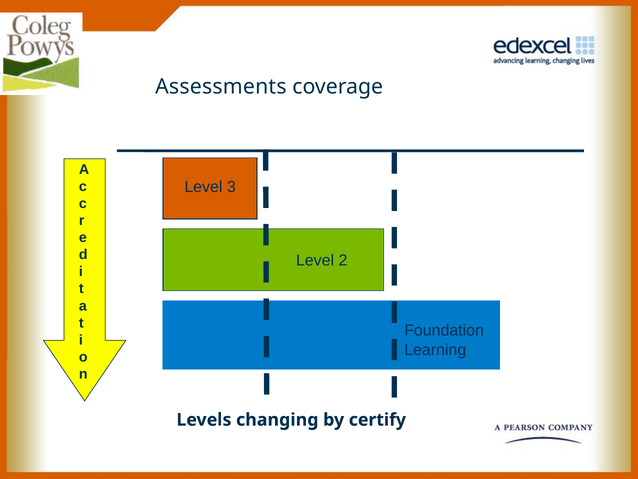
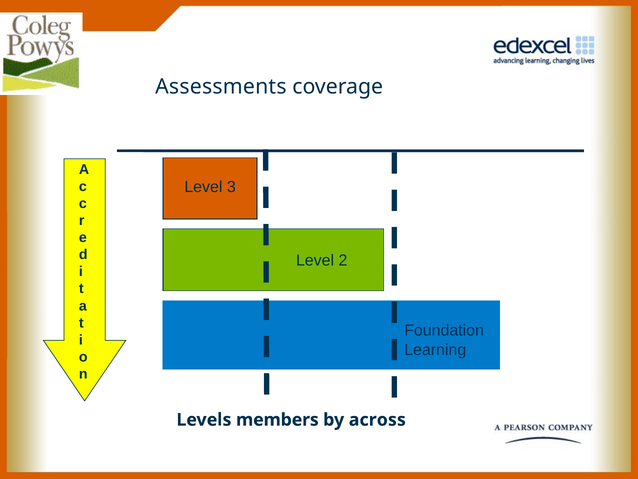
changing: changing -> members (277, 419)
certify: certify -> across (377, 419)
